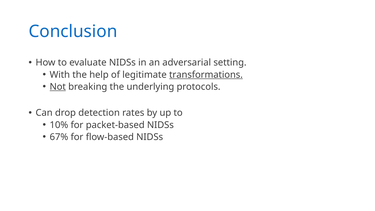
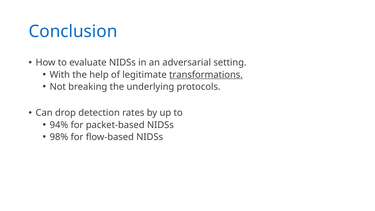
Not underline: present -> none (58, 87)
10%: 10% -> 94% (59, 125)
67%: 67% -> 98% (59, 137)
